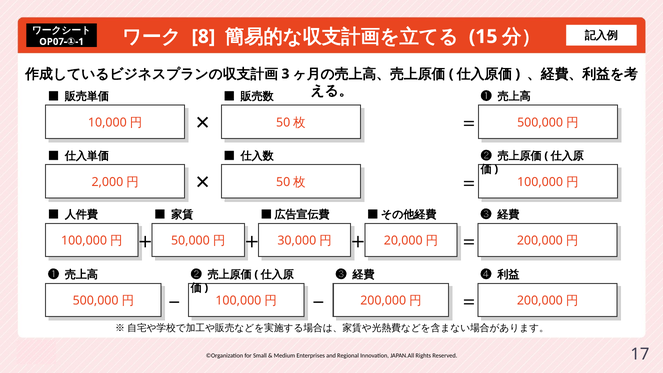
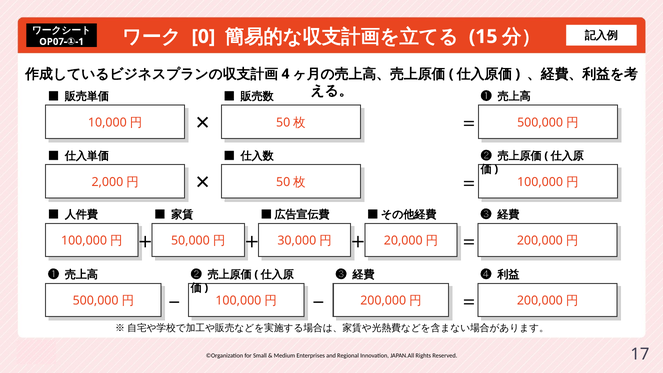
8: 8 -> 0 (203, 37)
3: 3 -> 4 (285, 74)
